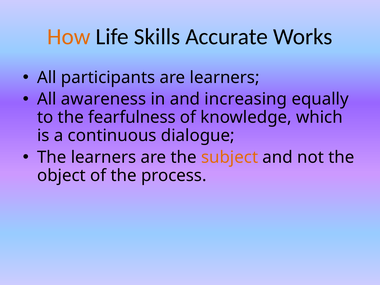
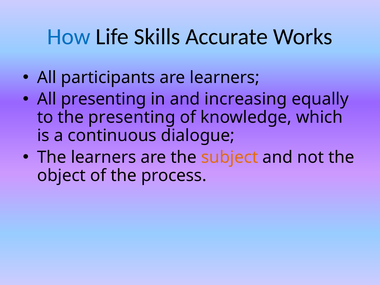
How colour: orange -> blue (69, 37)
All awareness: awareness -> presenting (104, 99)
the fearfulness: fearfulness -> presenting (132, 117)
